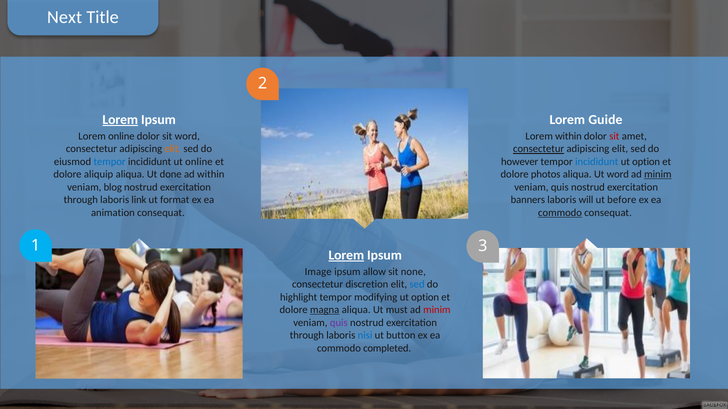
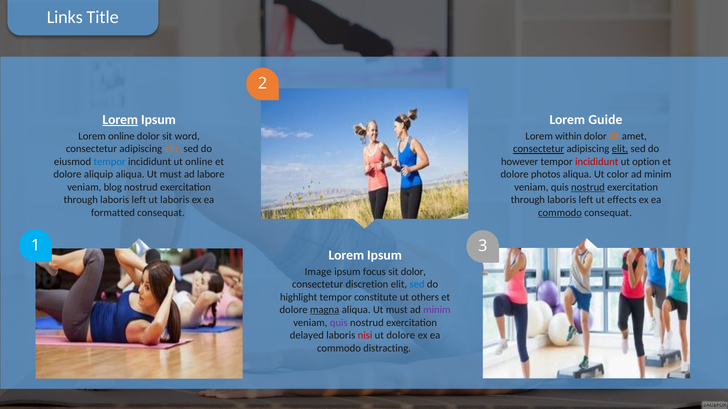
Next: Next -> Links (65, 17)
sit colour: red -> orange (614, 136)
elit underline: none -> present (620, 149)
incididunt colour: blue -> red (597, 162)
done: done -> must (171, 175)
ad within: within -> labore (211, 175)
Ut word: word -> color (618, 175)
minim underline: present -> none (658, 175)
nostrud underline: none -> present (588, 187)
link: link -> left (139, 200)
ut format: format -> laboris (175, 200)
banners: banners -> through (528, 200)
will: will -> left (586, 200)
before: before -> effects (622, 200)
animation: animation -> formatted (113, 213)
Lorem underline: present -> none (346, 255)
allow: allow -> focus (374, 272)
sit none: none -> dolor (413, 272)
modifying: modifying -> constitute (376, 297)
option: option -> others (425, 297)
minim colour: red -> purple (437, 310)
through: through -> delayed (307, 336)
nisi colour: blue -> red (365, 336)
ut button: button -> dolore (401, 336)
completed: completed -> distracting (387, 348)
